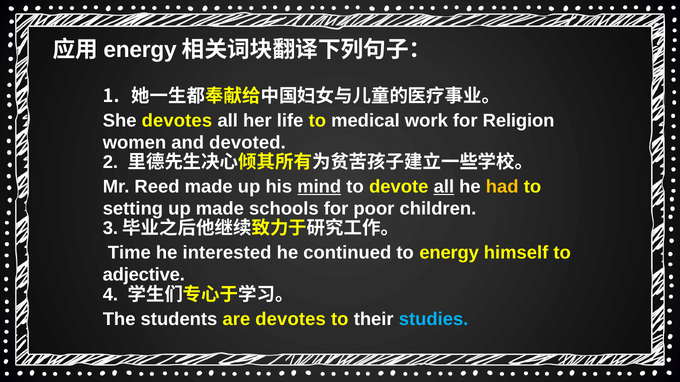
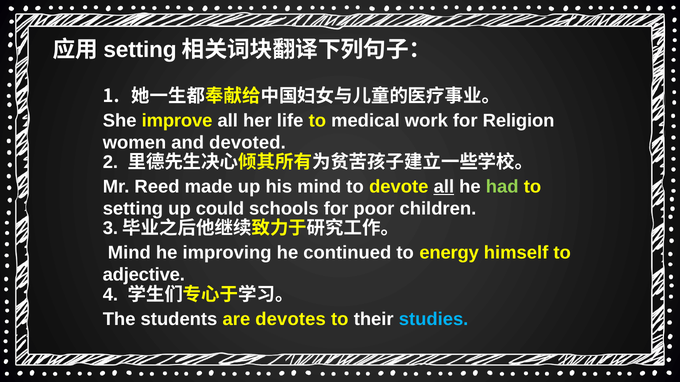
energy: energy -> setting (140, 50)
She devotes: devotes -> improve (177, 121)
mind underline: present -> none (319, 187)
had colour: yellow -> light green (502, 187)
up made: made -> could (220, 209)
Time: Time -> Mind (129, 253)
interested: interested -> improving (227, 253)
